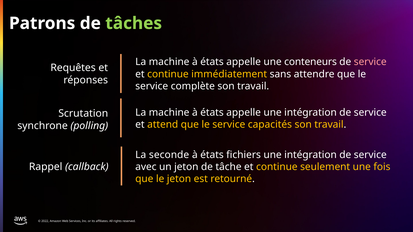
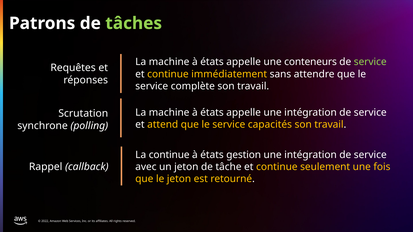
service colour: pink -> light green (370, 62)
La seconde: seconde -> continue (169, 155)
fichiers: fichiers -> gestion (244, 155)
